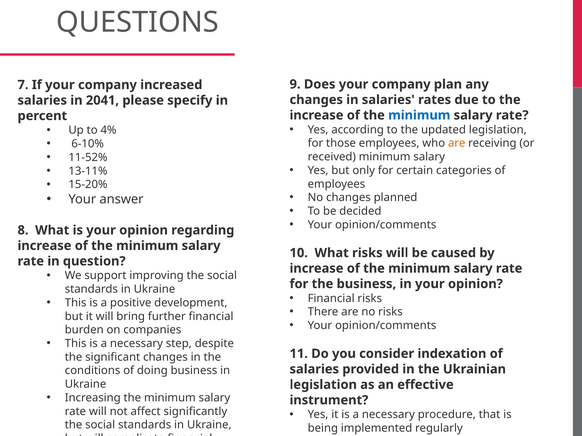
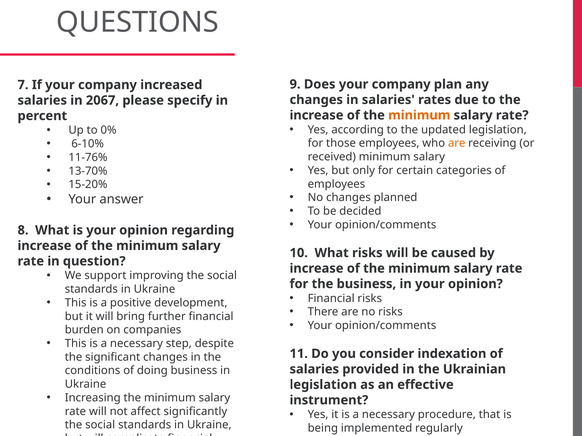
2041: 2041 -> 2067 (102, 100)
minimum colour: blue -> orange (419, 115)
4%: 4% -> 0% (108, 130)
11-52%: 11-52% -> 11-76% (88, 158)
13-11%: 13-11% -> 13-70% (88, 171)
